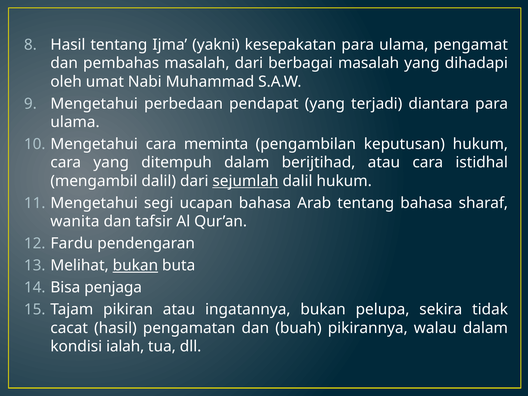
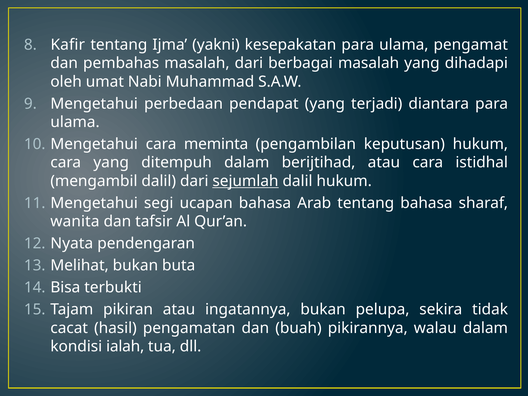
Hasil: Hasil -> Kafir (68, 45)
Fardu: Fardu -> Nyata (72, 243)
bukan underline: present -> none (135, 265)
penjaga: penjaga -> terbukti (113, 287)
